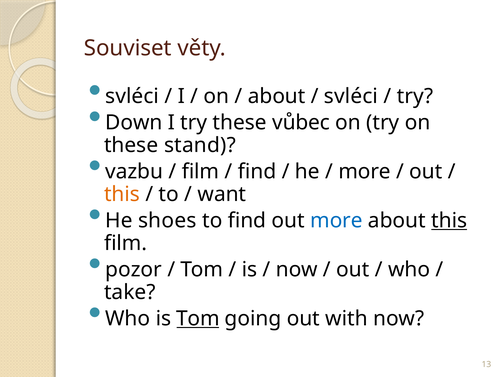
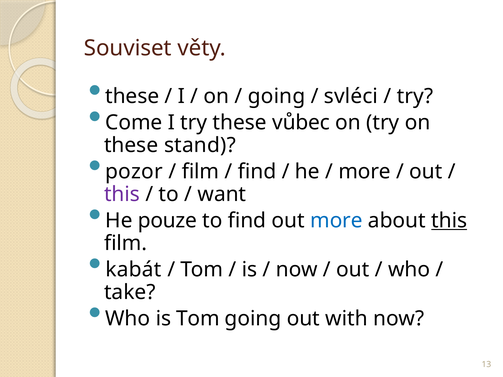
svléci: svléci -> these (132, 96)
about: about -> going (277, 96)
Down: Down -> Come (134, 123)
vazbu: vazbu -> pozor (134, 172)
this colour: orange -> purple (122, 194)
shoes: shoes -> pouze (167, 221)
pozor: pozor -> kabát (133, 270)
Tom underline: present -> none (198, 319)
